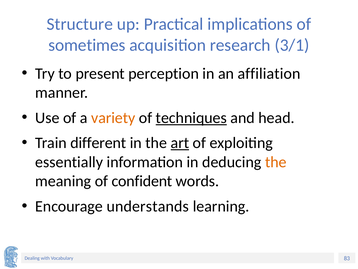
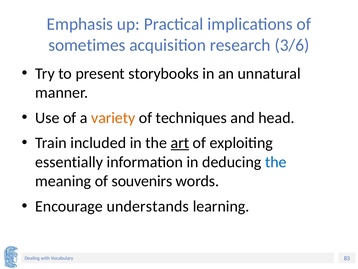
Structure: Structure -> Emphasis (80, 24)
3/1: 3/1 -> 3/6 (292, 45)
perception: perception -> storybooks (164, 73)
affiliation: affiliation -> unnatural (269, 73)
techniques underline: present -> none (191, 118)
different: different -> included (98, 143)
the colour: orange -> blue (276, 162)
confident: confident -> souvenirs (142, 181)
